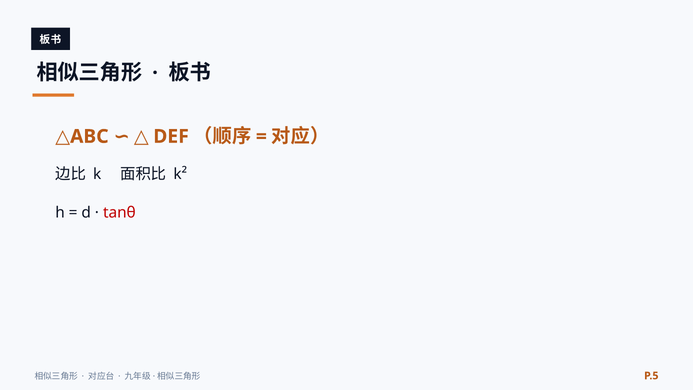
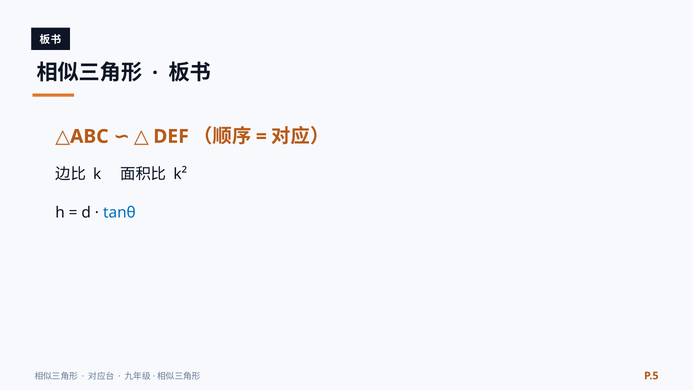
tanθ colour: red -> blue (119, 212)
